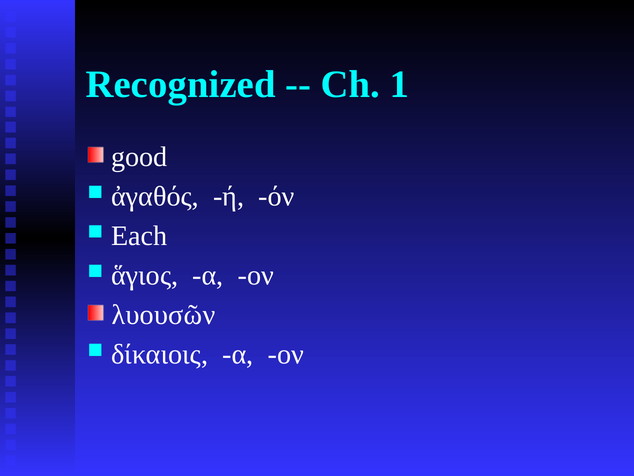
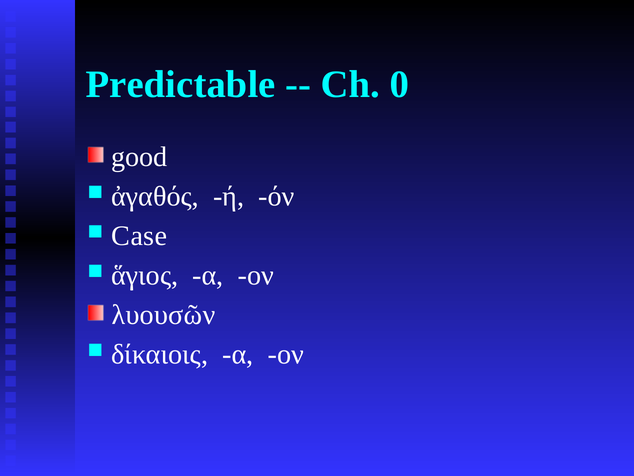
Recognized: Recognized -> Predictable (181, 85)
1: 1 -> 0 (399, 85)
Each: Each -> Case (139, 236)
